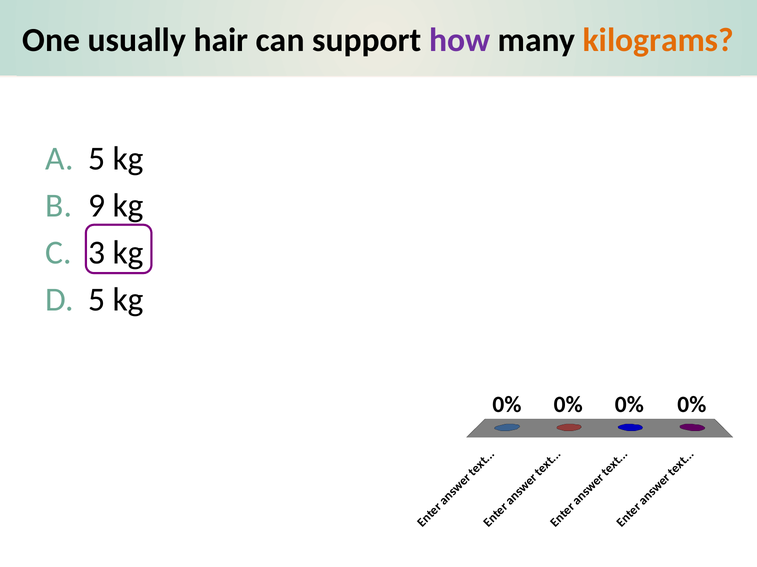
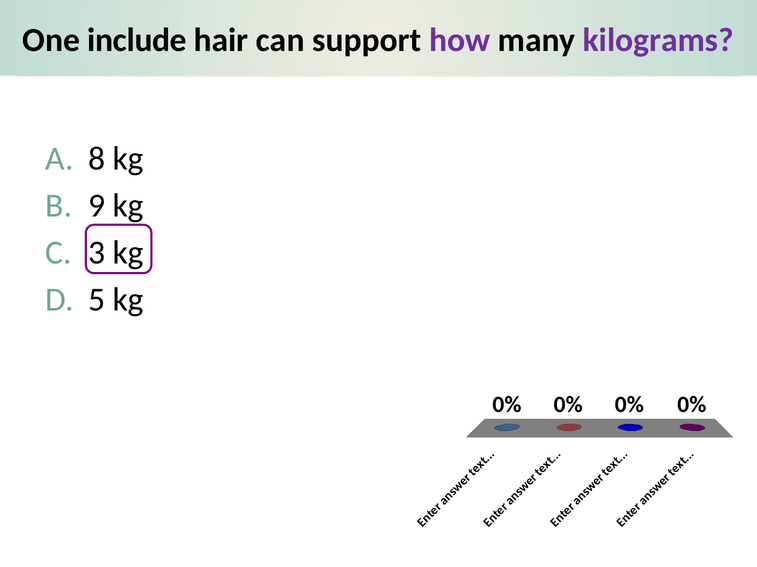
usually: usually -> include (137, 40)
kilograms colour: orange -> purple (658, 40)
5: 5 -> 8 (97, 159)
